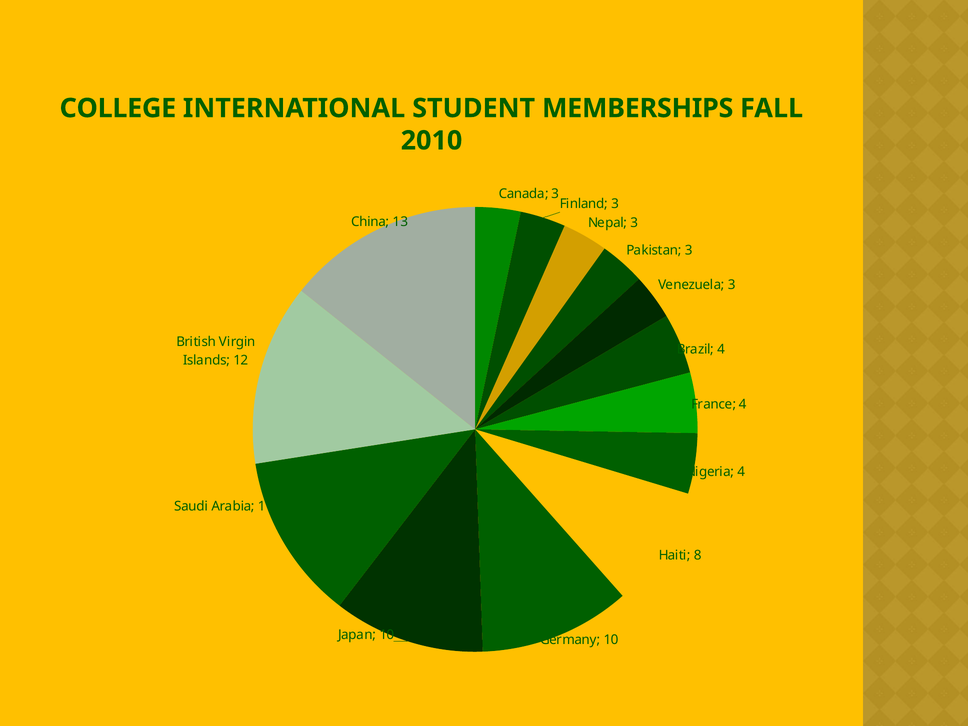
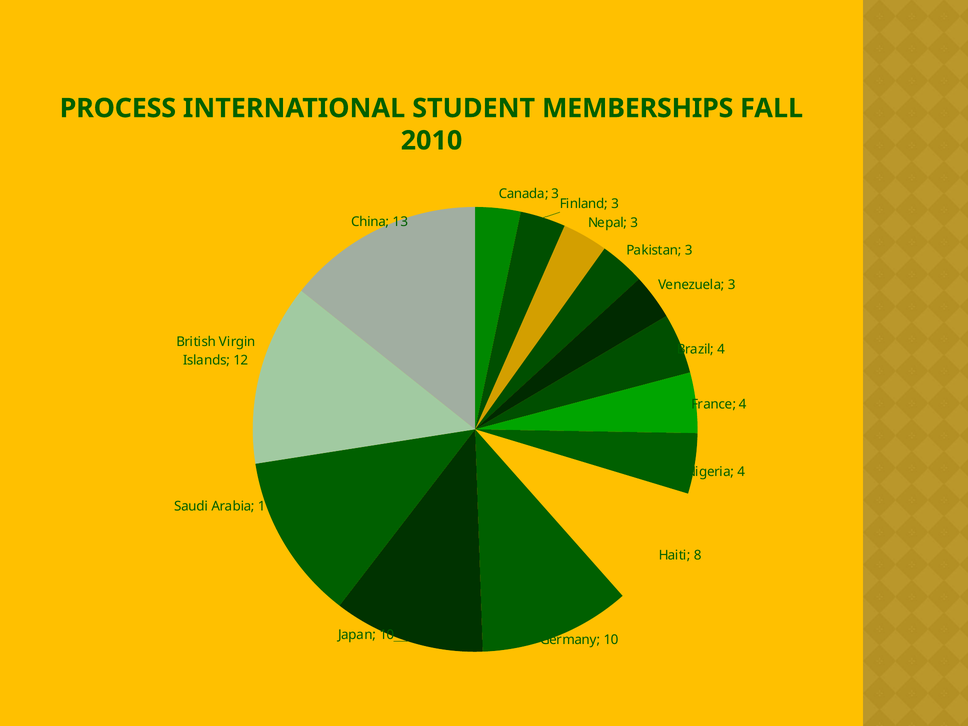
COLLEGE: COLLEGE -> PROCESS (118, 108)
